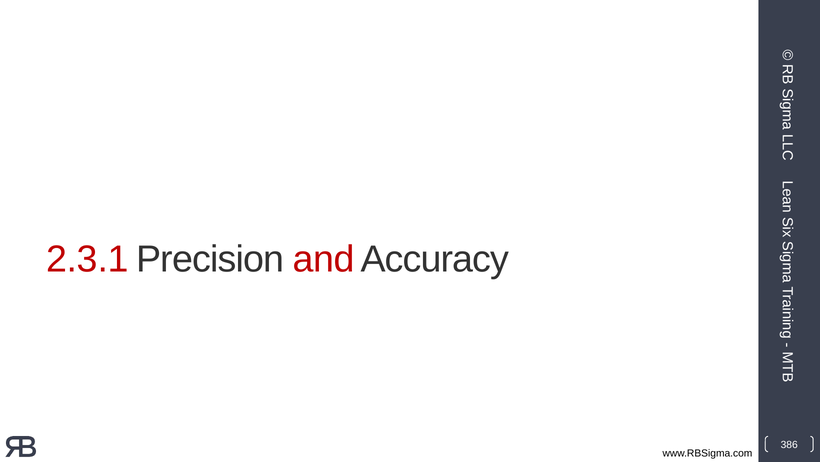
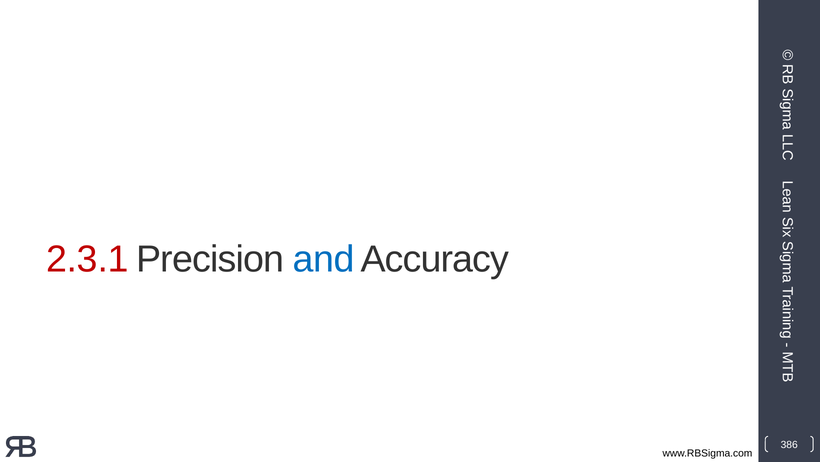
and colour: red -> blue (323, 259)
